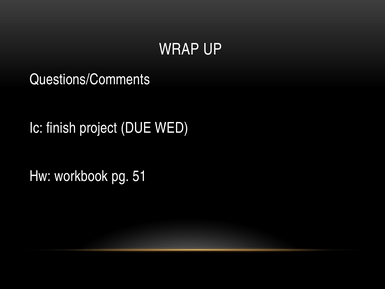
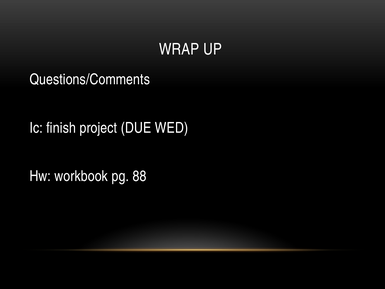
51: 51 -> 88 (139, 176)
